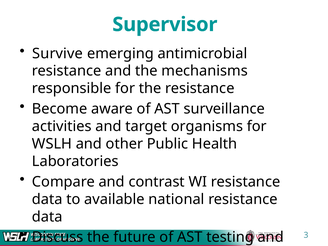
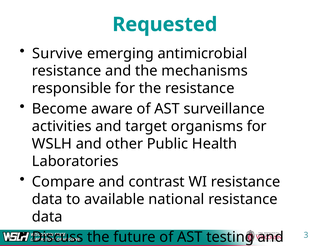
Supervisor: Supervisor -> Requested (165, 24)
